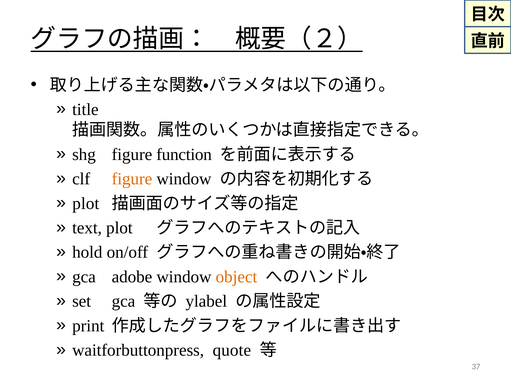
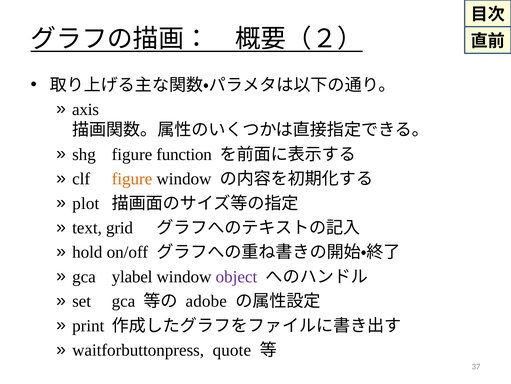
title: title -> axis (85, 109)
text plot: plot -> grid (119, 227)
adobe: adobe -> ylabel (132, 276)
object colour: orange -> purple (236, 276)
ylabel: ylabel -> adobe (206, 301)
